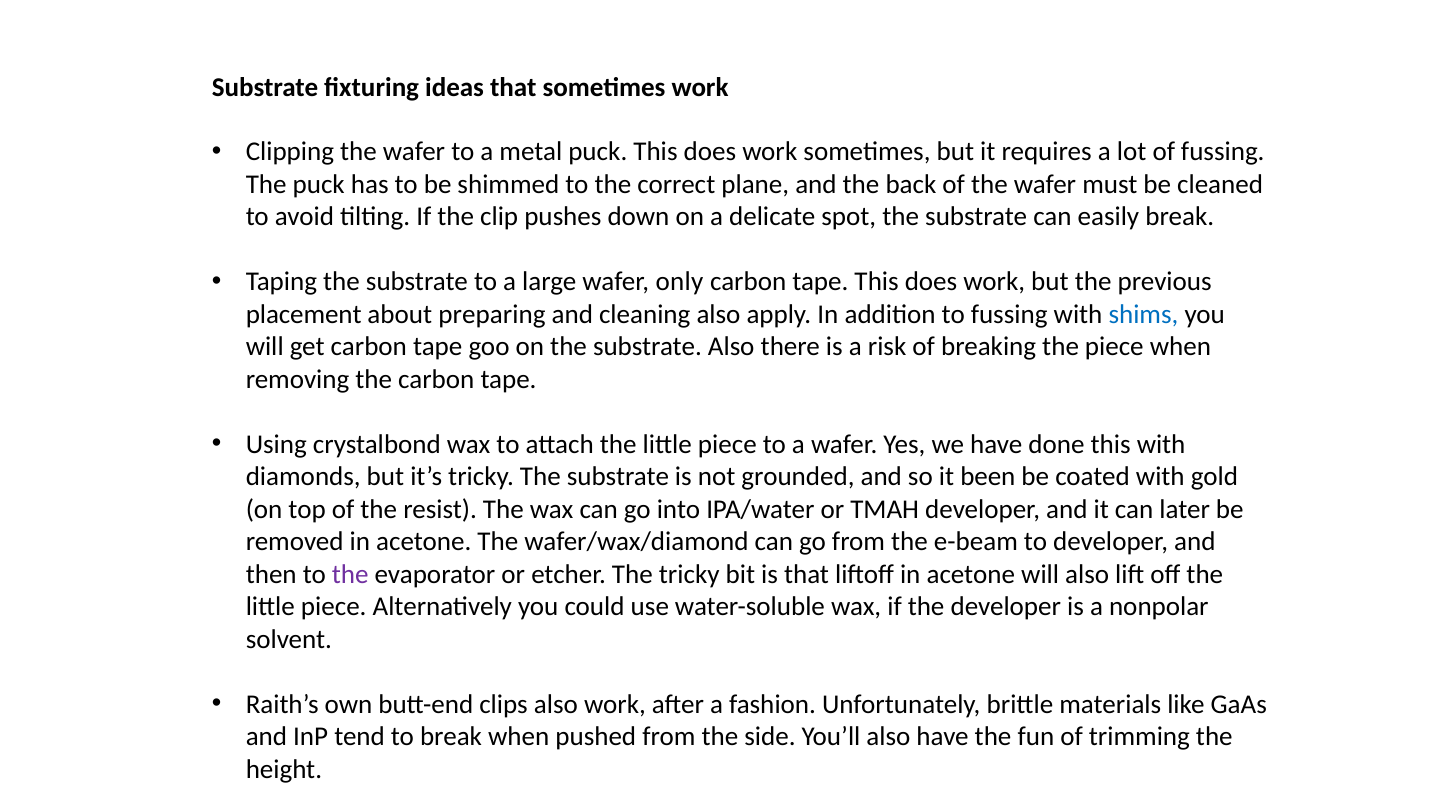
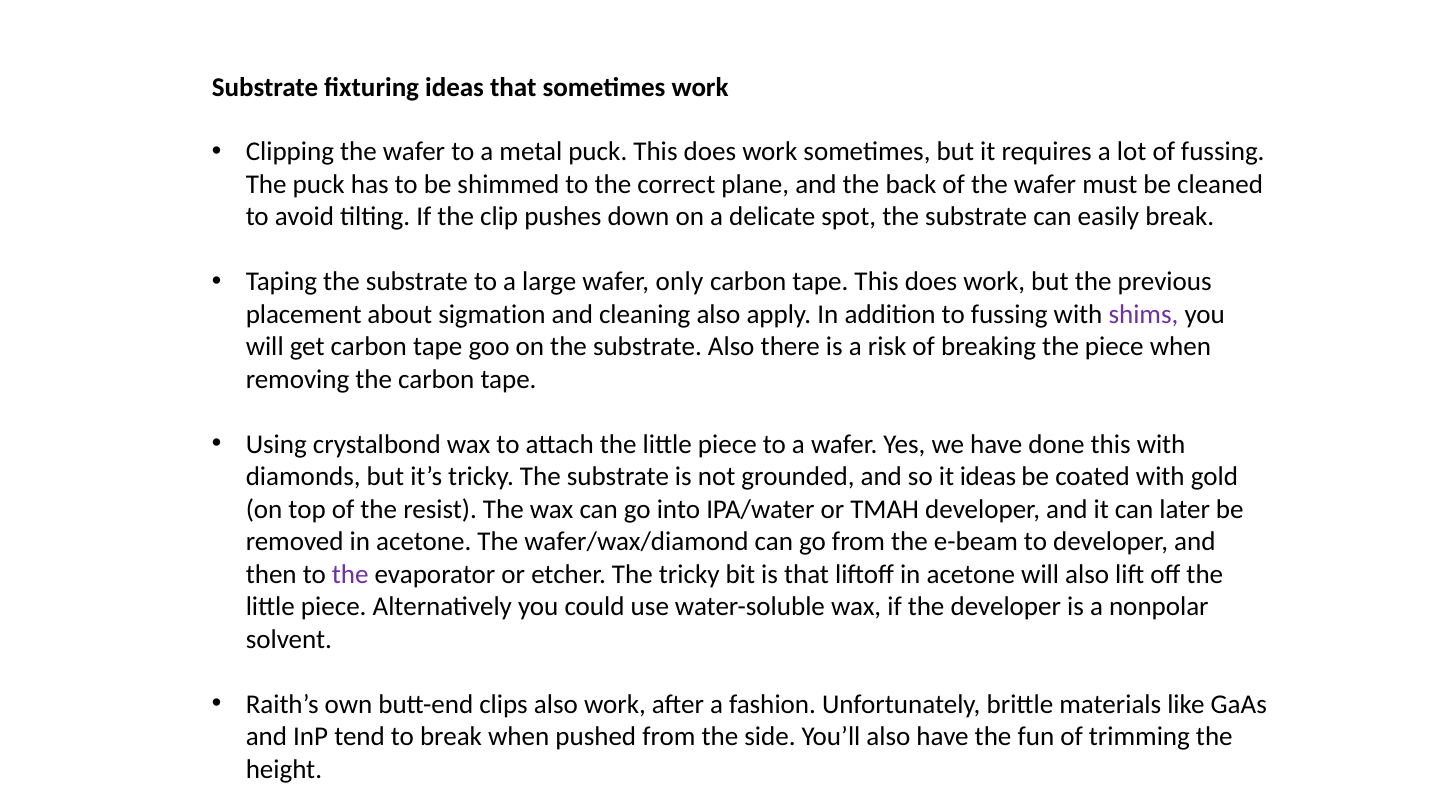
preparing: preparing -> sigmation (492, 314)
shims colour: blue -> purple (1143, 314)
it been: been -> ideas (988, 477)
